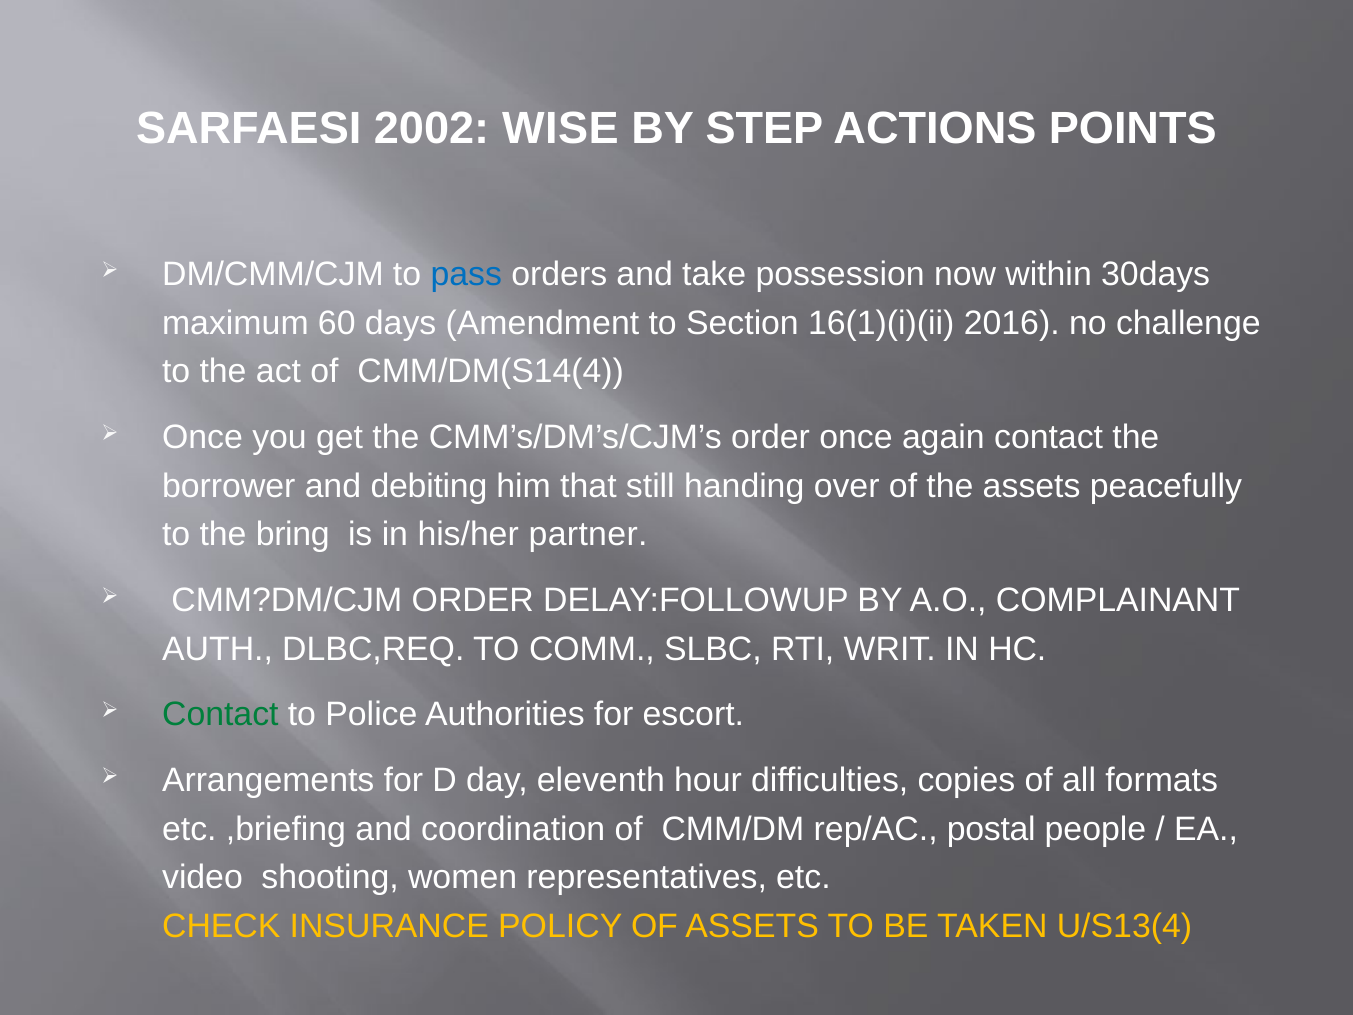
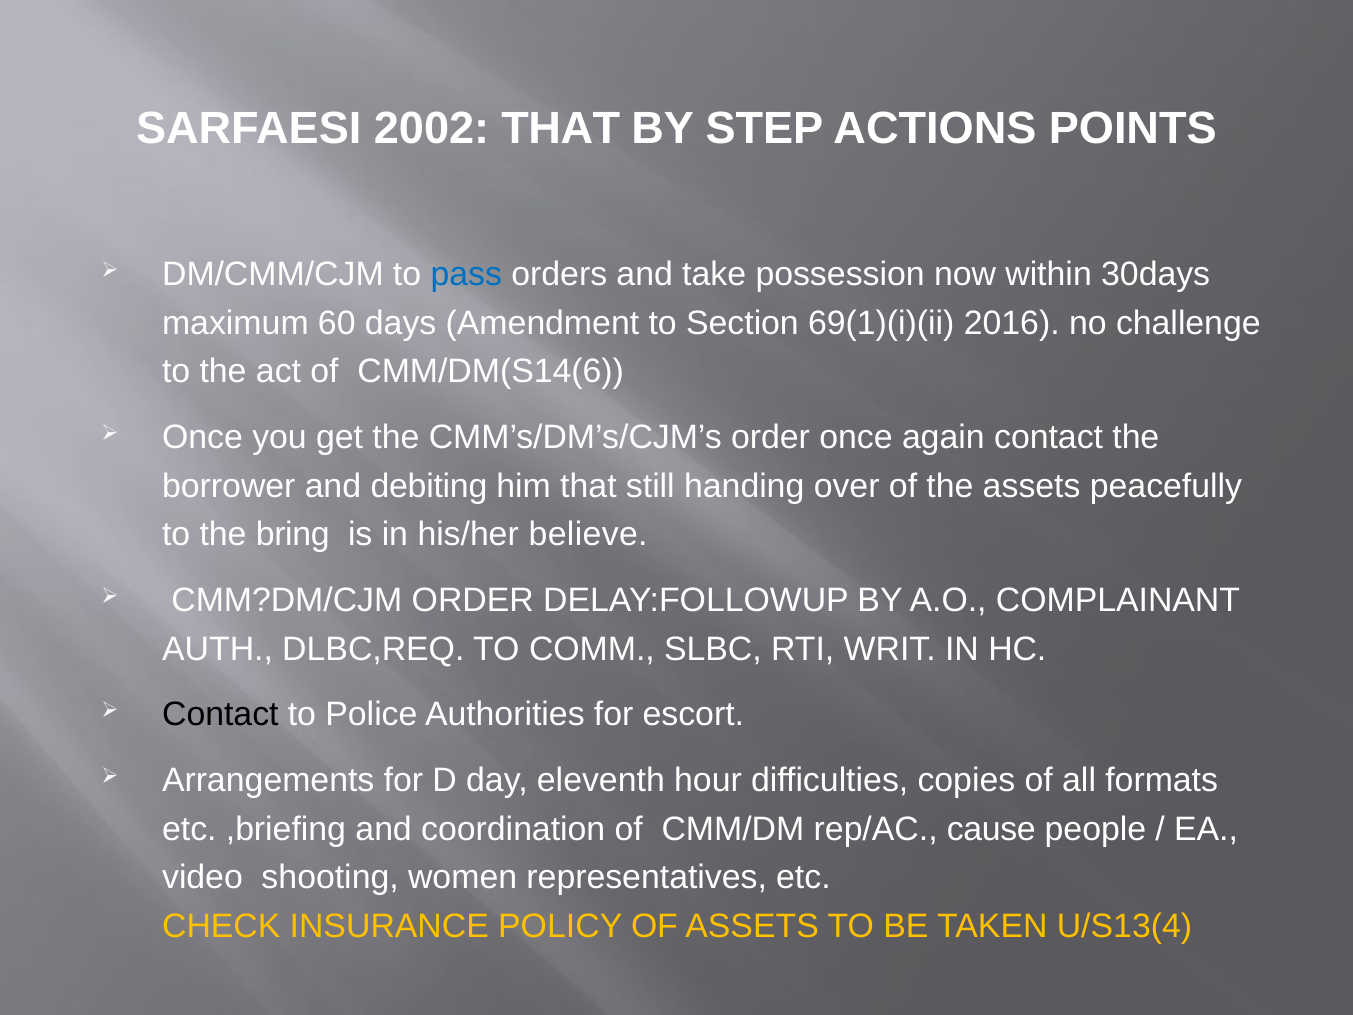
2002 WISE: WISE -> THAT (561, 128)
16(1)(i)(ii: 16(1)(i)(ii -> 69(1)(i)(ii (881, 323)
CMM/DM(S14(4: CMM/DM(S14(4 -> CMM/DM(S14(6 (491, 372)
partner: partner -> believe (588, 535)
Contact colour: green -> black (220, 715)
postal: postal -> cause (991, 829)
